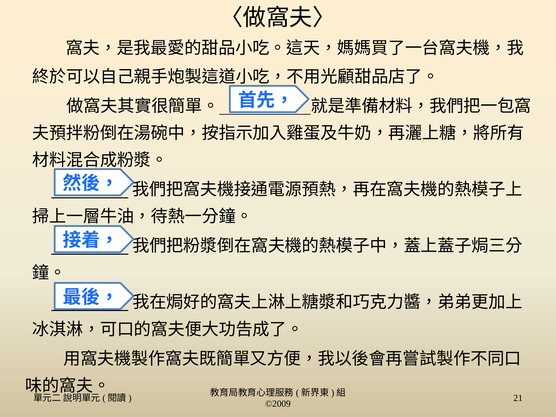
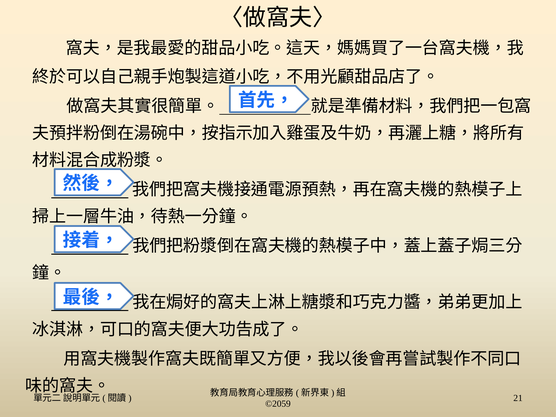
©2009: ©2009 -> ©2059 (278, 404)
